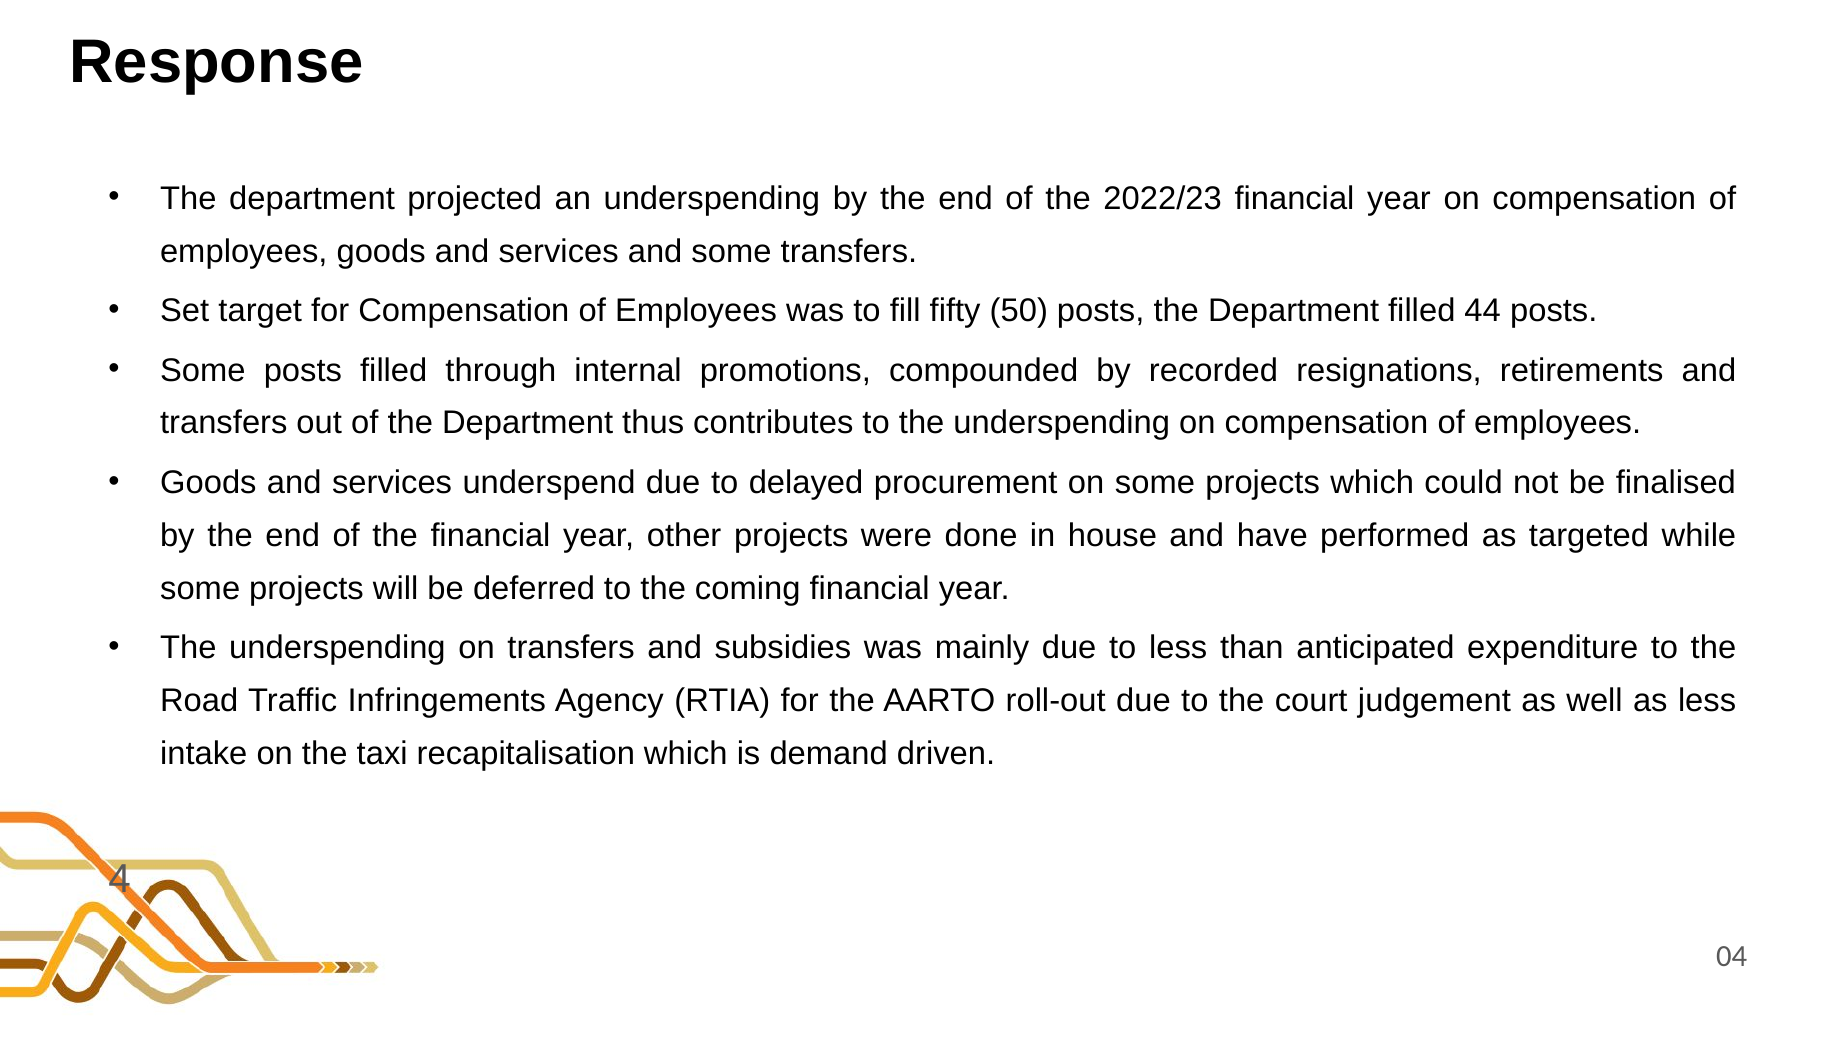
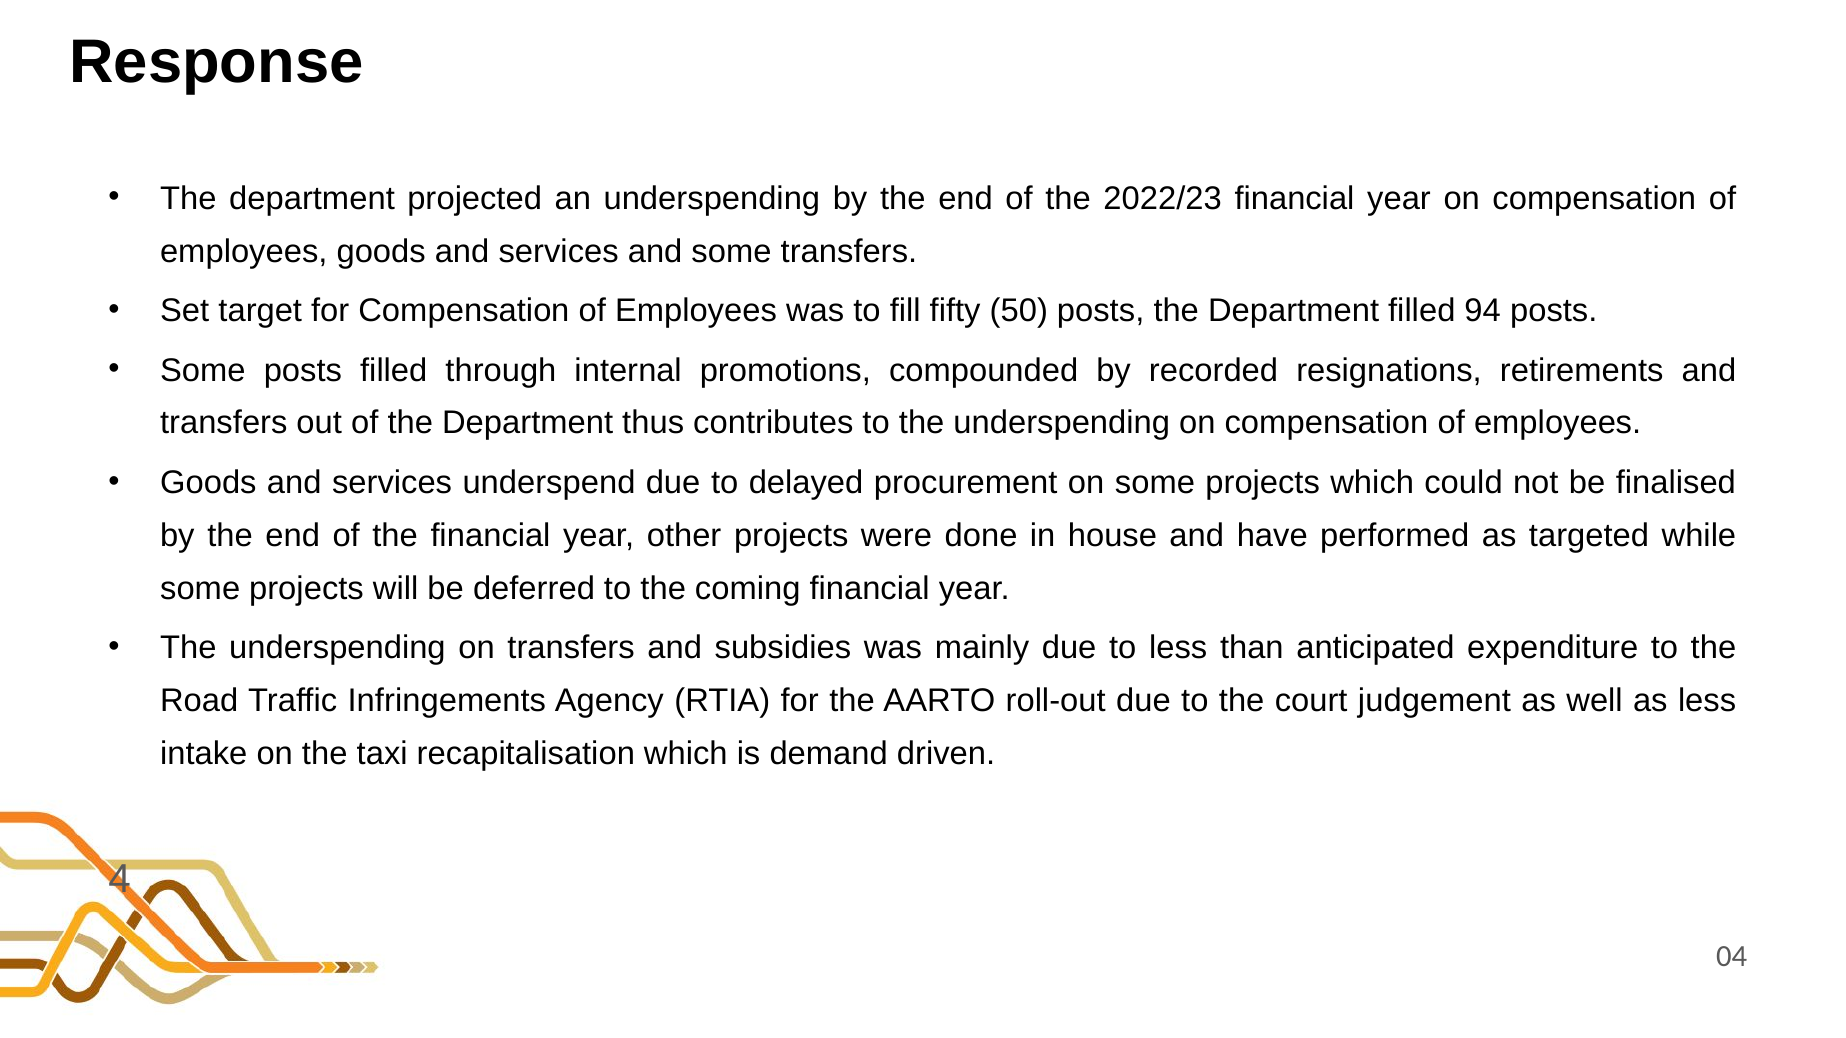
44: 44 -> 94 (1483, 311)
